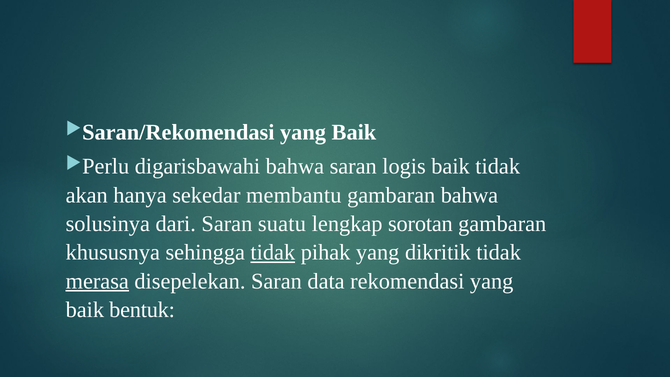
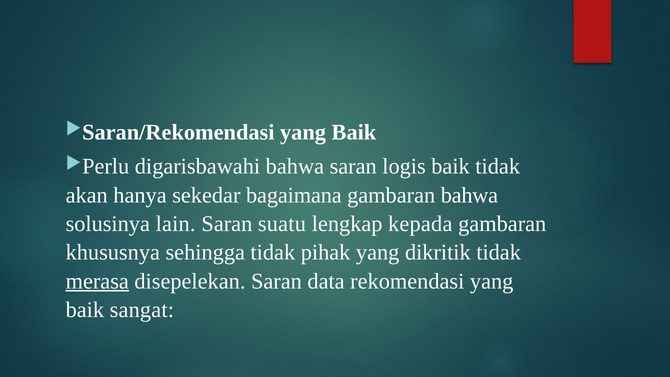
membantu: membantu -> bagaimana (294, 195)
dari: dari -> lain (176, 224)
sorotan: sorotan -> kepada (420, 224)
tidak underline: present -> none (273, 252)
bentuk: bentuk -> sangat (142, 310)
